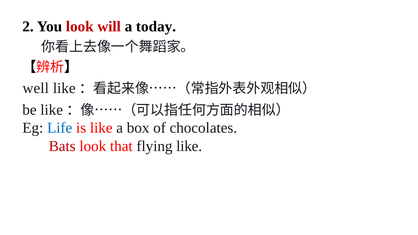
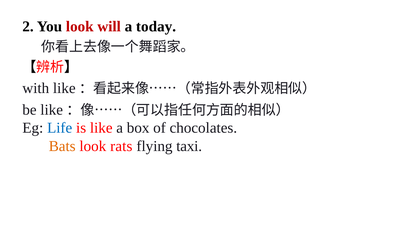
well: well -> with (36, 88)
Bats colour: red -> orange (62, 146)
that: that -> rats (121, 146)
flying like: like -> taxi (189, 146)
